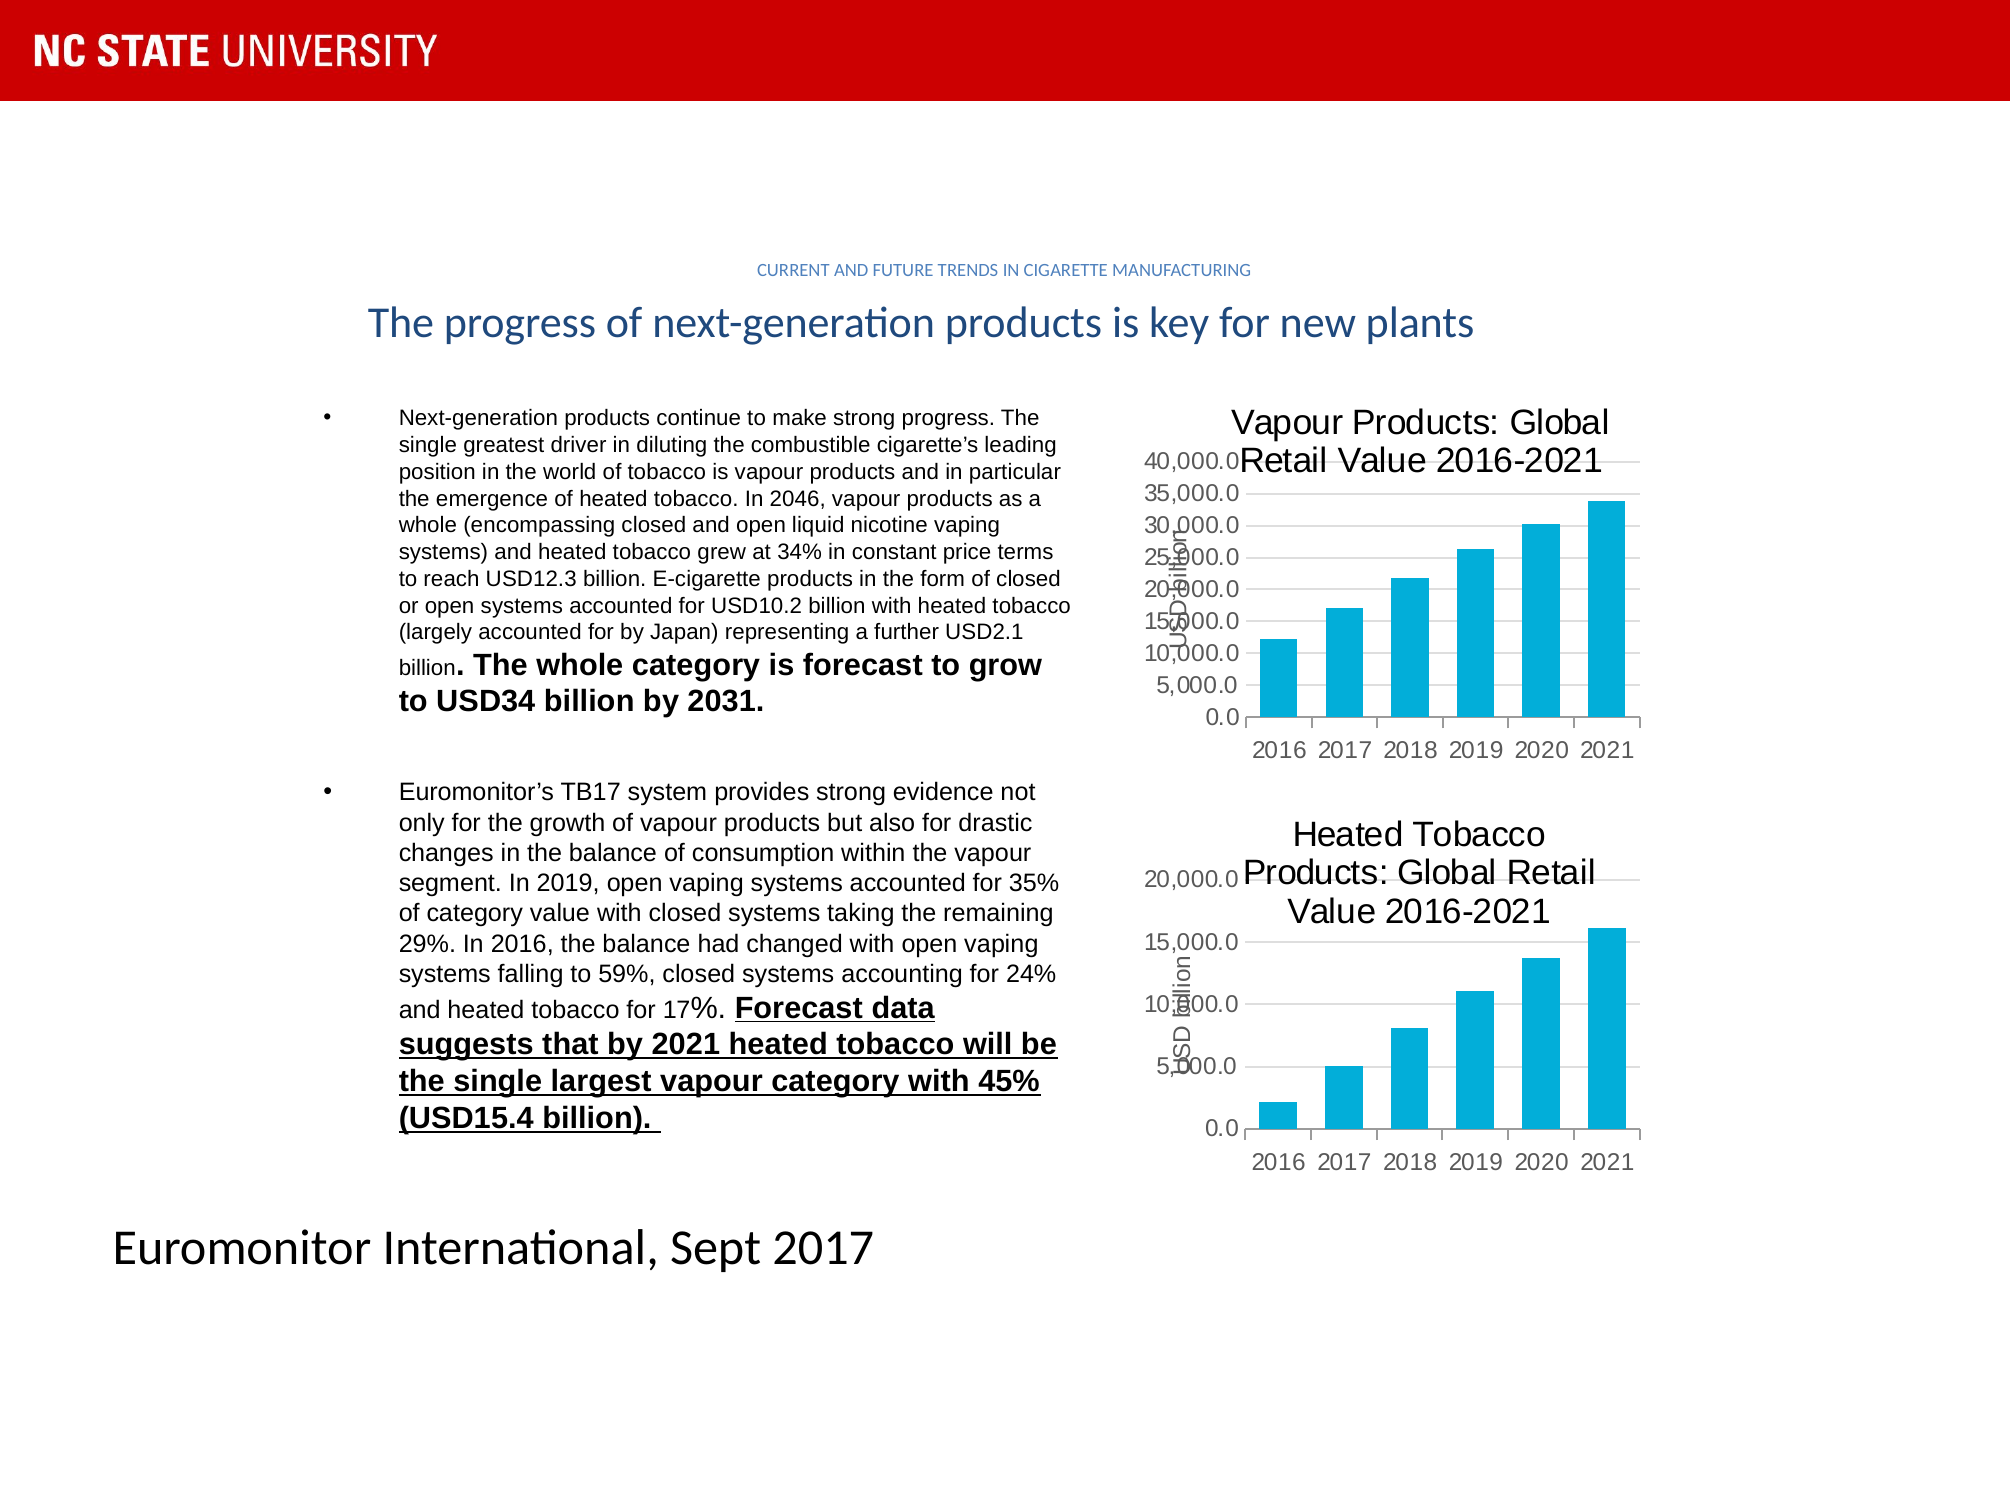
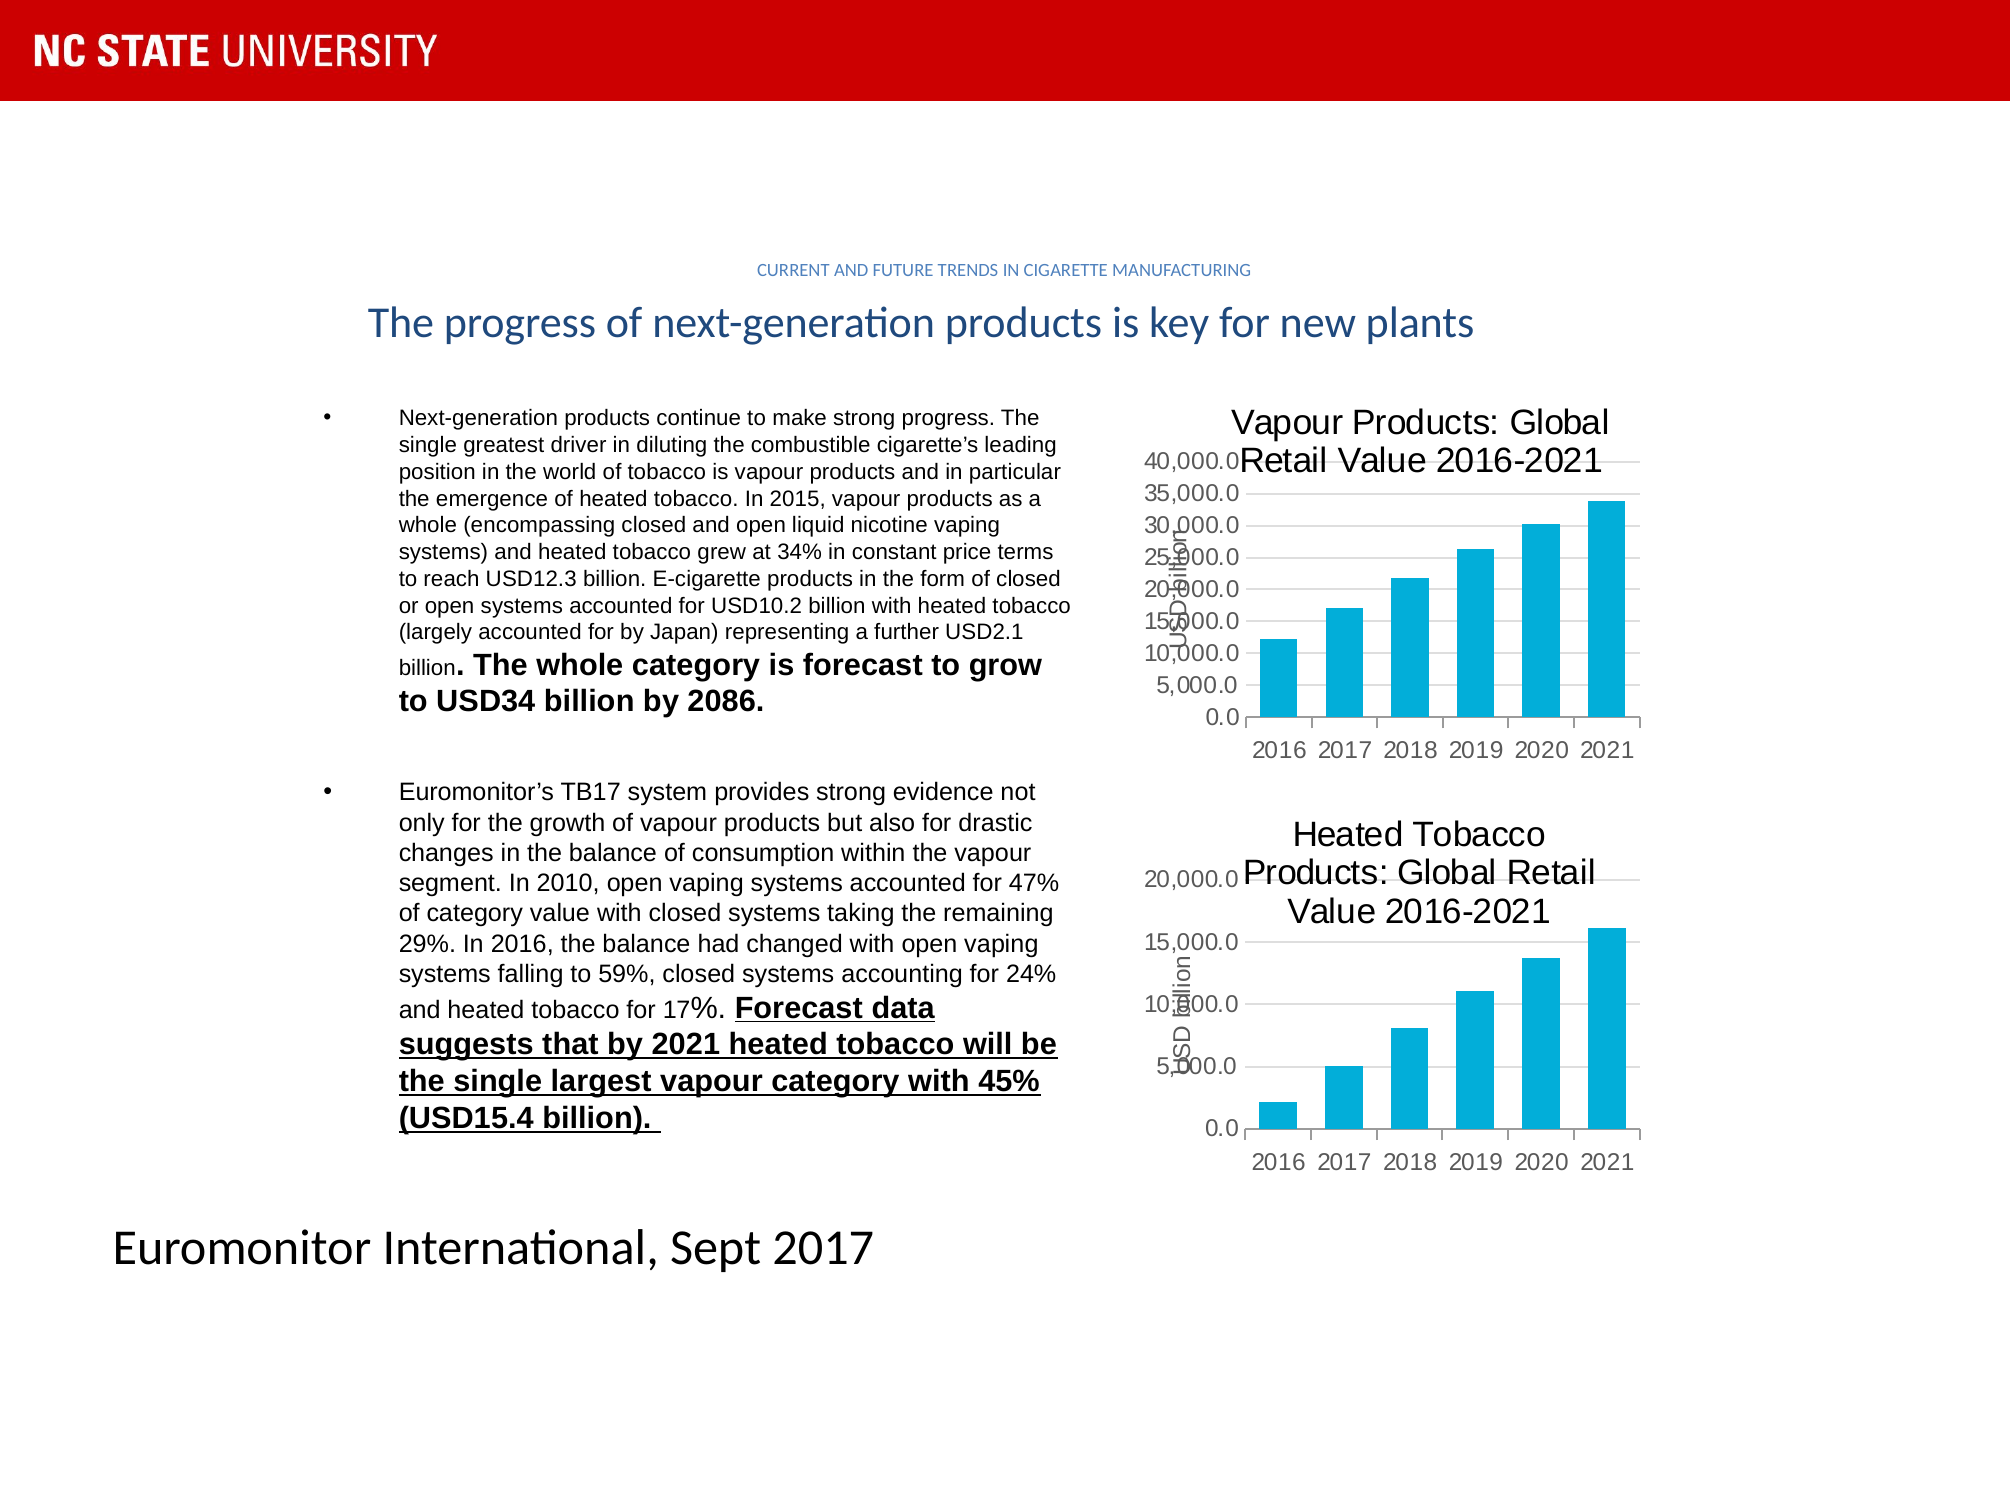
2046: 2046 -> 2015 (798, 499)
2031: 2031 -> 2086 (726, 702)
In 2019: 2019 -> 2010 (568, 883)
35%: 35% -> 47% (1034, 883)
